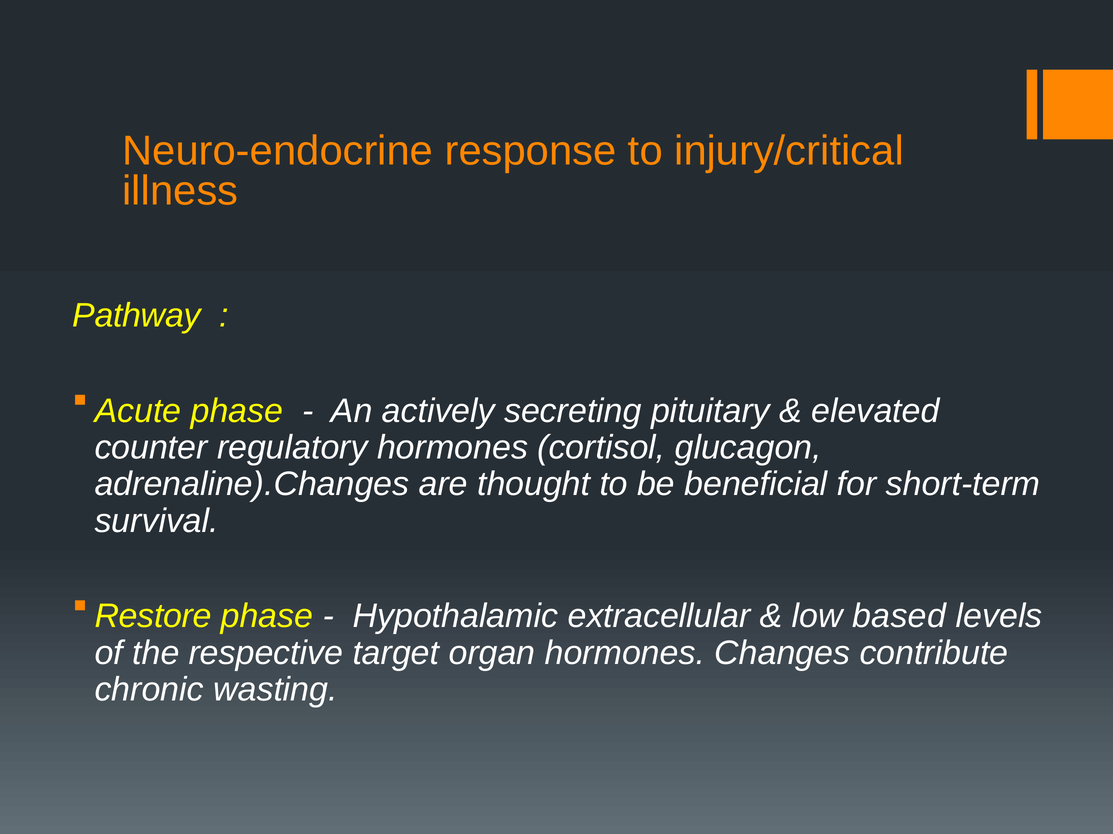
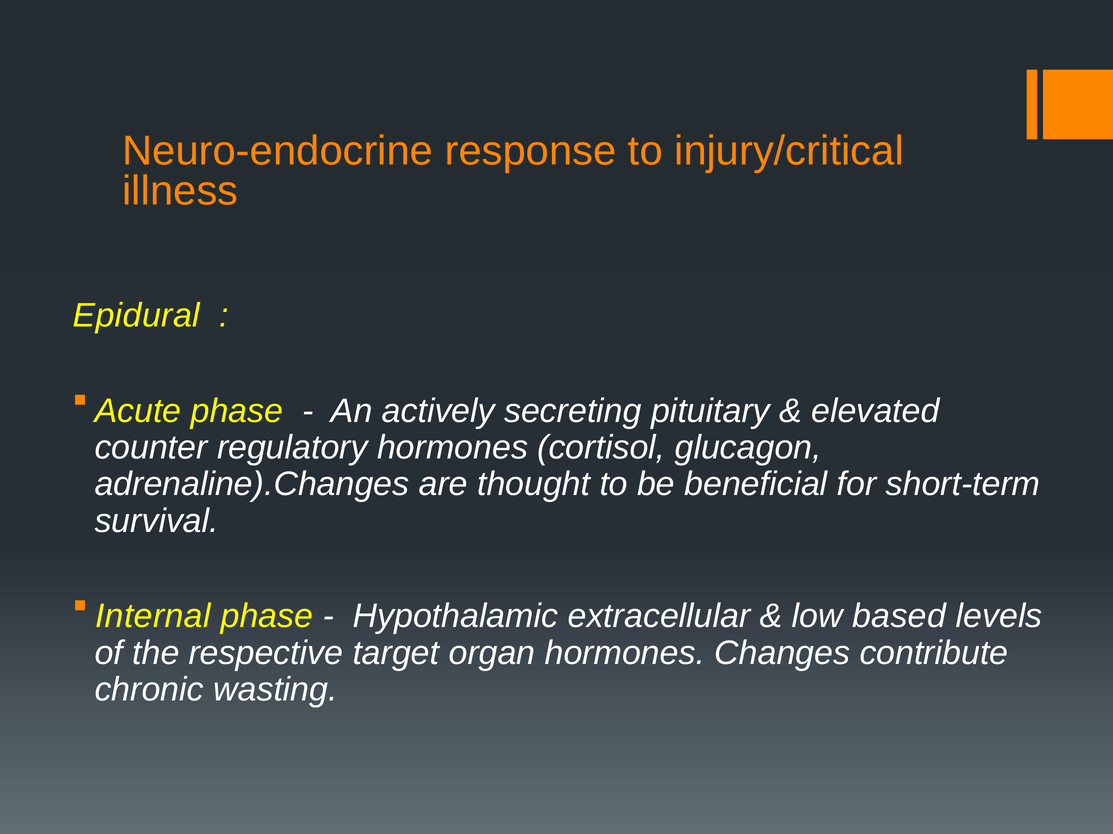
Pathway: Pathway -> Epidural (136, 316)
Restore: Restore -> Internal (153, 617)
